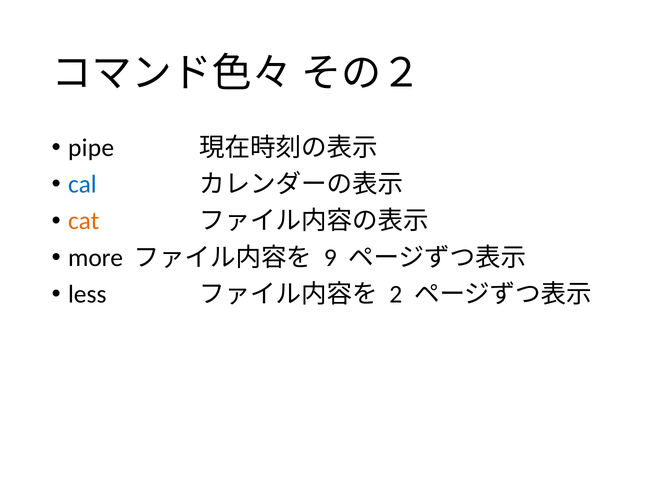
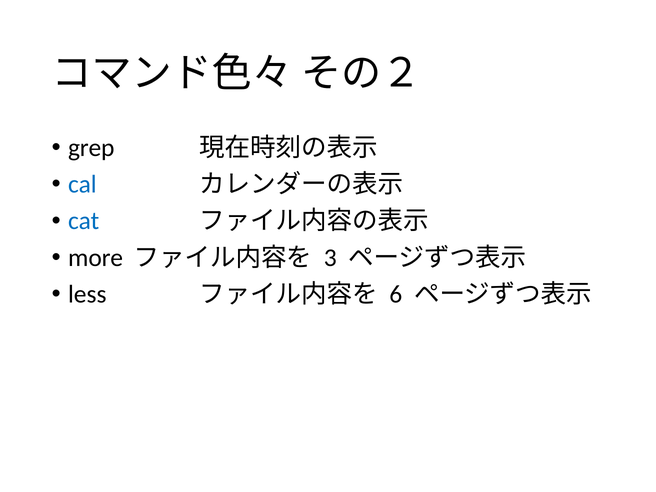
pipe: pipe -> grep (91, 148)
cat colour: orange -> blue (84, 221)
9: 9 -> 3 (330, 258)
2: 2 -> 6 (396, 294)
